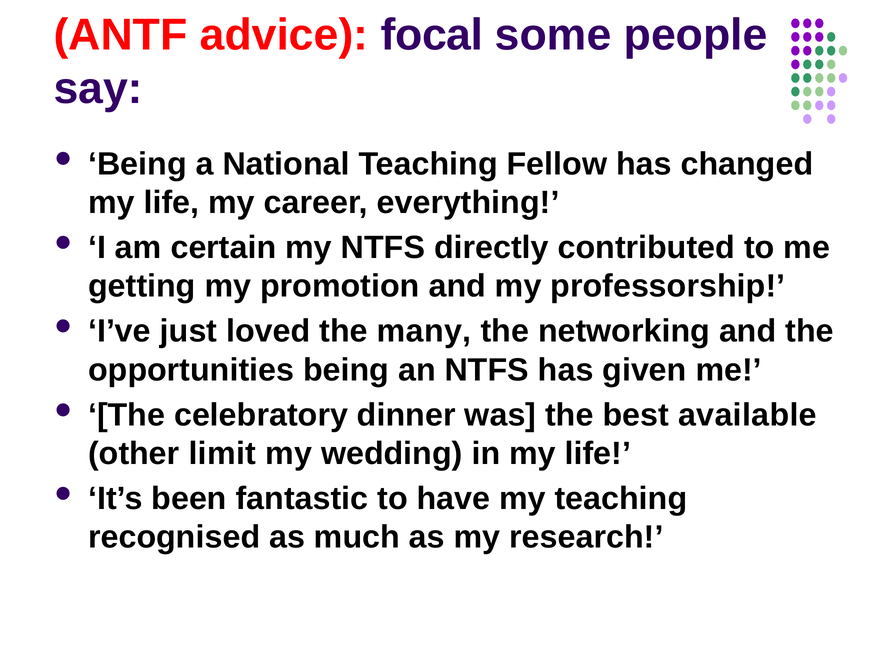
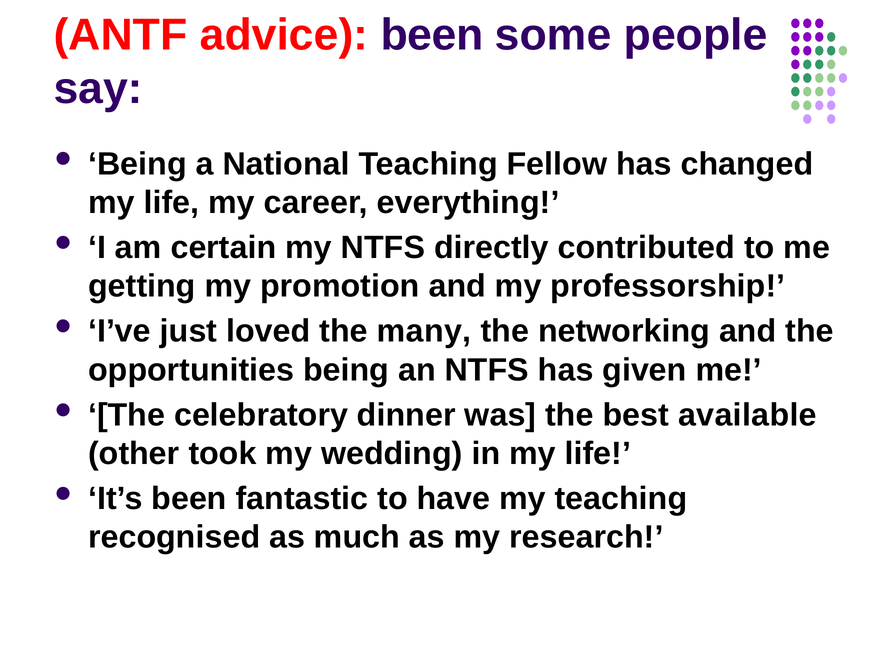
advice focal: focal -> been (432, 35)
limit: limit -> took (222, 454)
